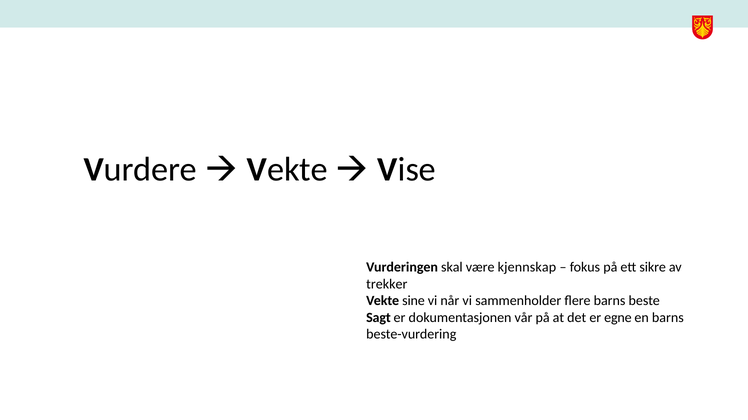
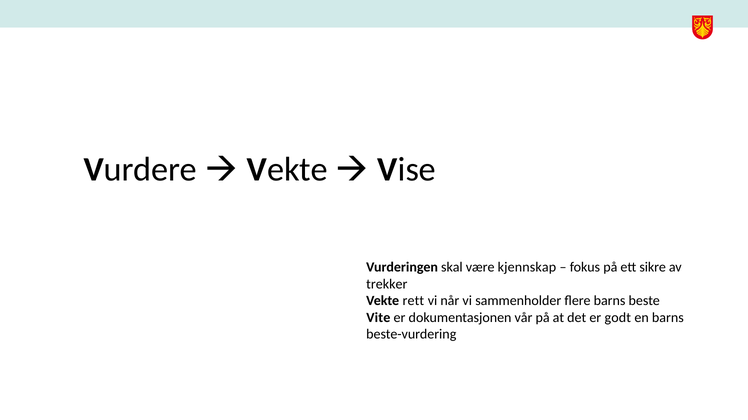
sine: sine -> rett (413, 301)
Sagt: Sagt -> Vite (378, 318)
egne: egne -> godt (618, 318)
